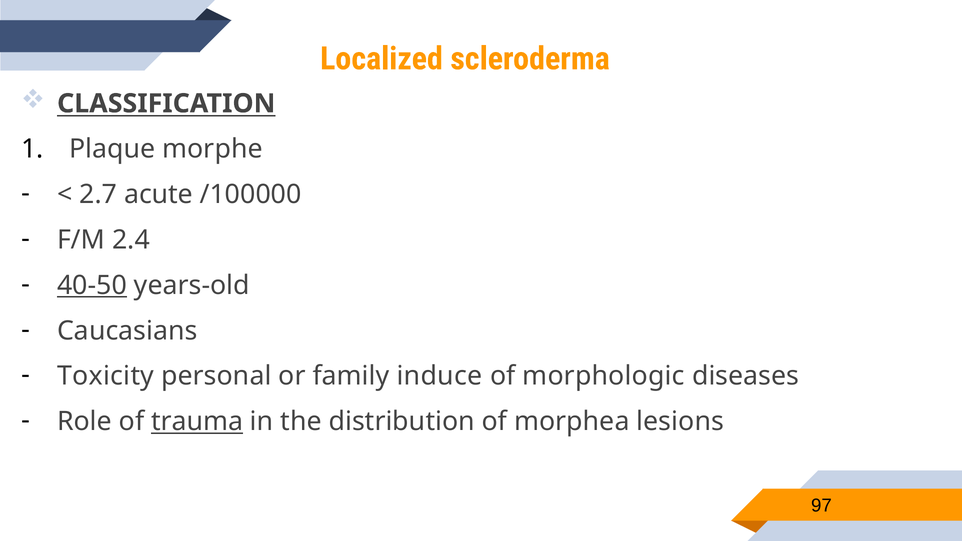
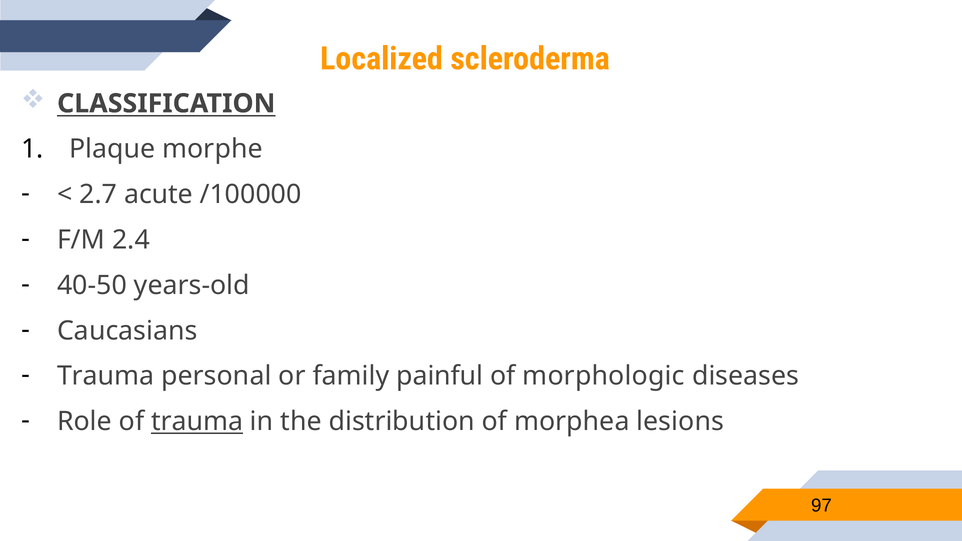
40-50 underline: present -> none (92, 285)
Toxicity: Toxicity -> Trauma (106, 376)
induce: induce -> painful (440, 376)
